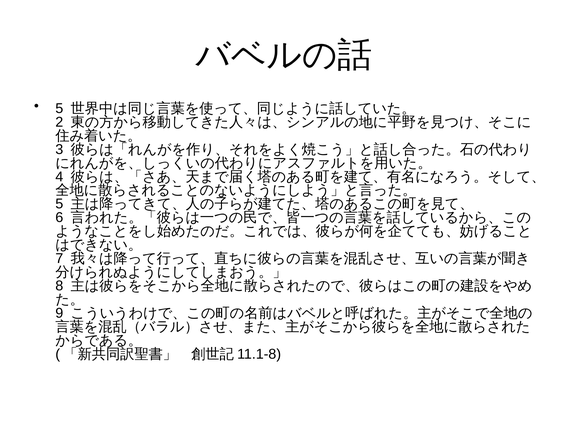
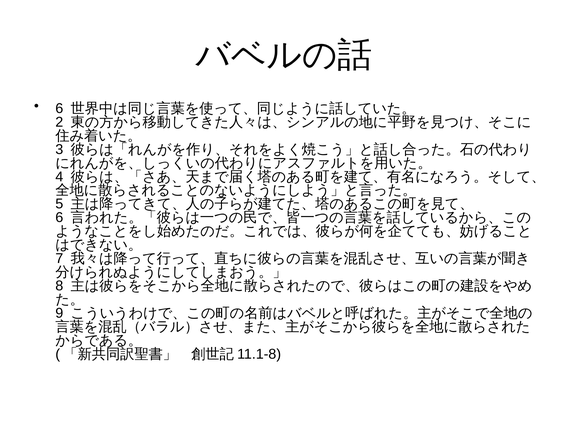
5: 5 -> 6 (59, 108)
